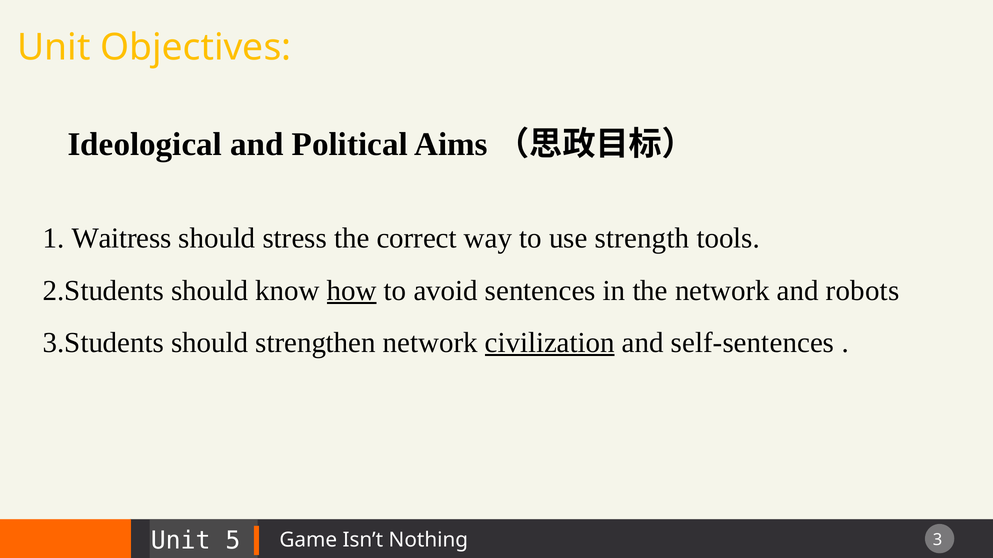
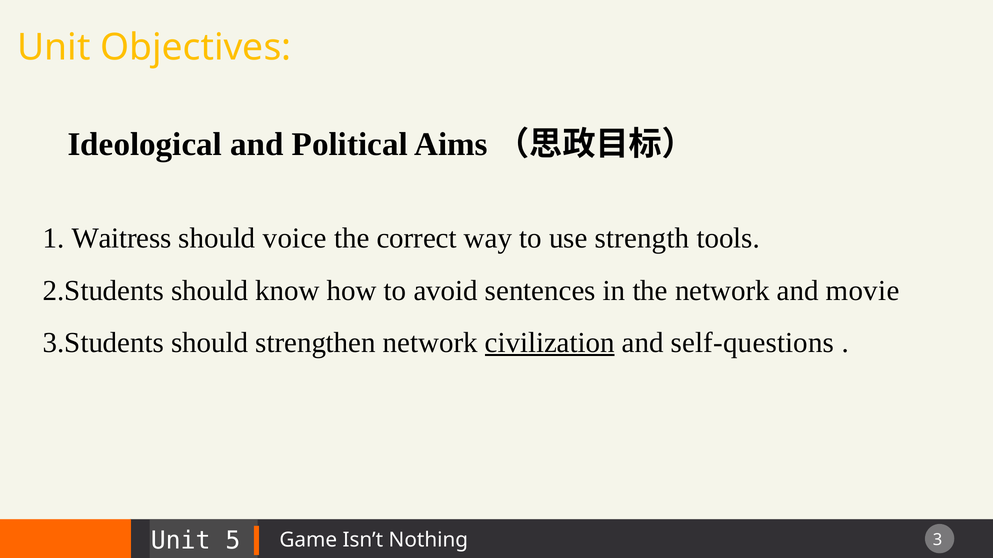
stress: stress -> voice (295, 239)
how underline: present -> none (352, 291)
robots: robots -> movie (863, 291)
self-sentences: self-sentences -> self-questions (752, 343)
